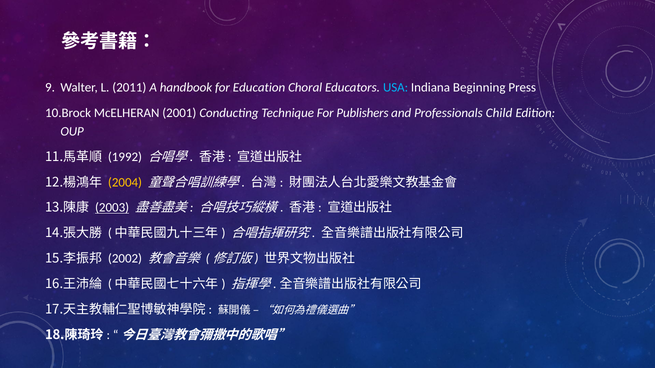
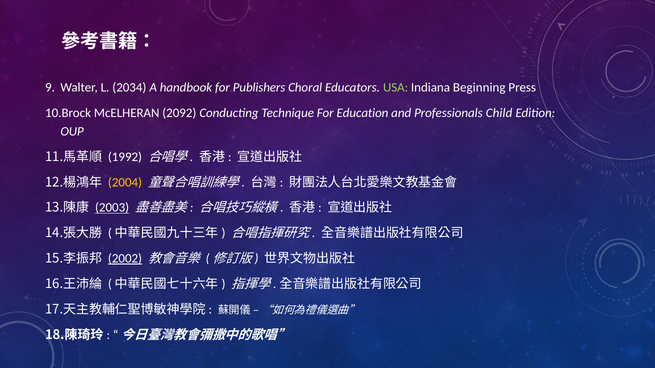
2011: 2011 -> 2034 (129, 87)
Education: Education -> Publishers (259, 87)
USA colour: light blue -> light green (396, 87)
2001: 2001 -> 2092 (179, 113)
Publishers: Publishers -> Education (362, 113)
2002 underline: none -> present (125, 259)
